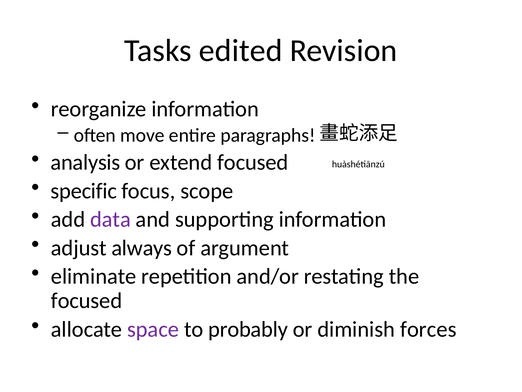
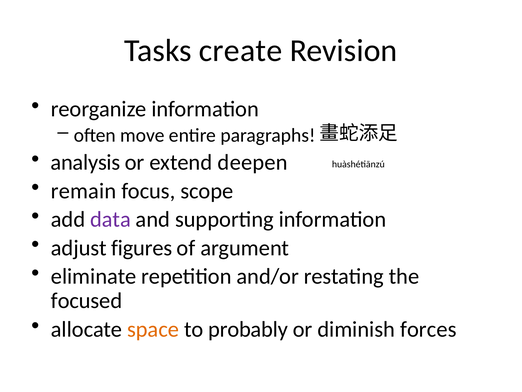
edited: edited -> create (241, 51)
extend focused: focused -> deepen (253, 162)
specific: specific -> remain (84, 191)
always: always -> figures (142, 248)
space colour: purple -> orange (153, 329)
